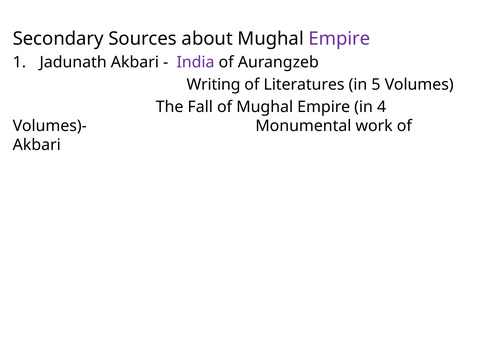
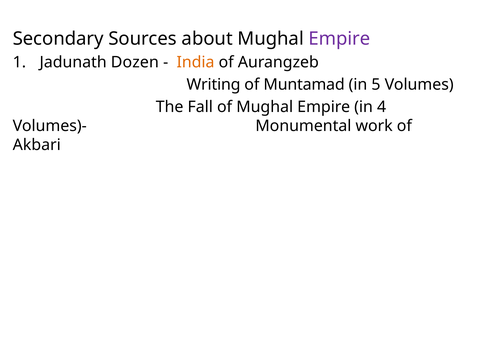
Jadunath Akbari: Akbari -> Dozen (135, 62)
India colour: purple -> orange (195, 62)
Literatures: Literatures -> Muntamad (304, 85)
